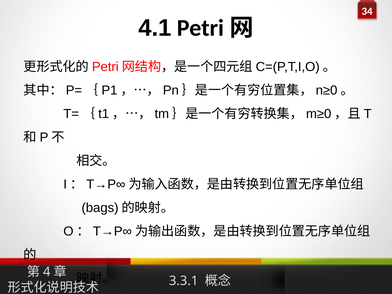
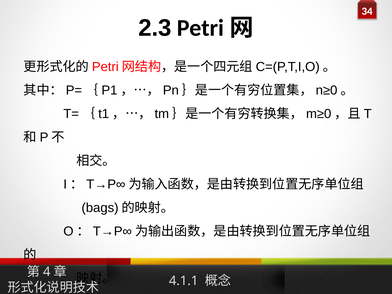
4.1: 4.1 -> 2.3 (155, 28)
3.3.1: 3.3.1 -> 4.1.1 (184, 281)
